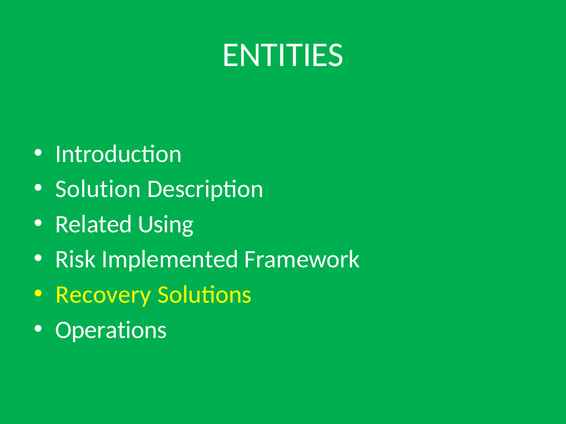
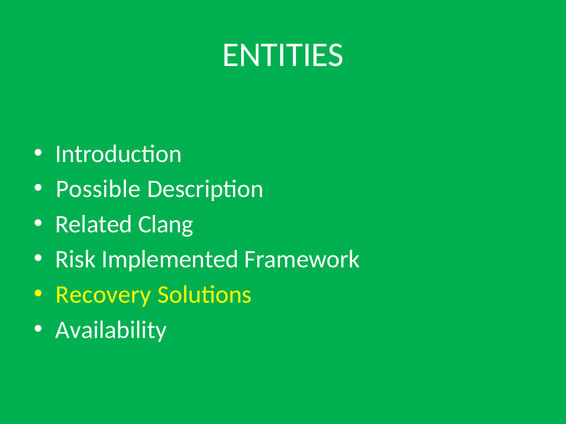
Solution: Solution -> Possible (98, 189)
Using: Using -> Clang (166, 224)
Operations: Operations -> Availability (111, 330)
